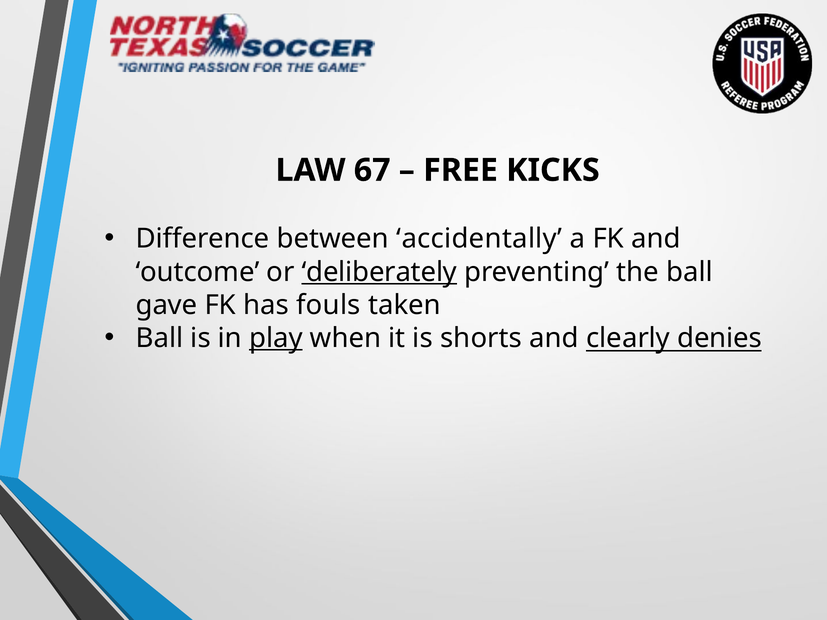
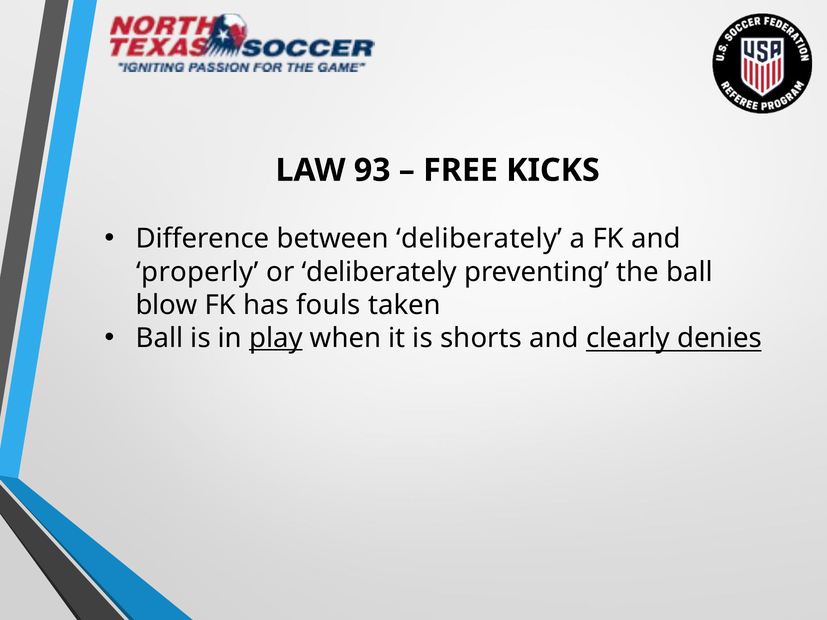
67: 67 -> 93 (372, 170)
between accidentally: accidentally -> deliberately (479, 239)
outcome: outcome -> properly (197, 272)
deliberately underline: present -> none (379, 272)
gave: gave -> blow (167, 305)
